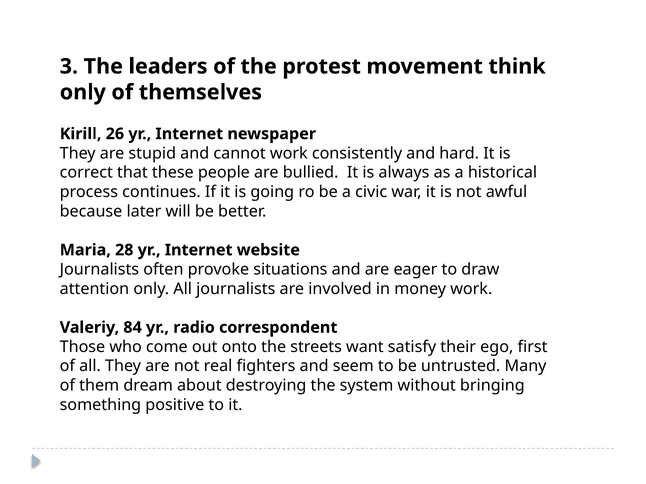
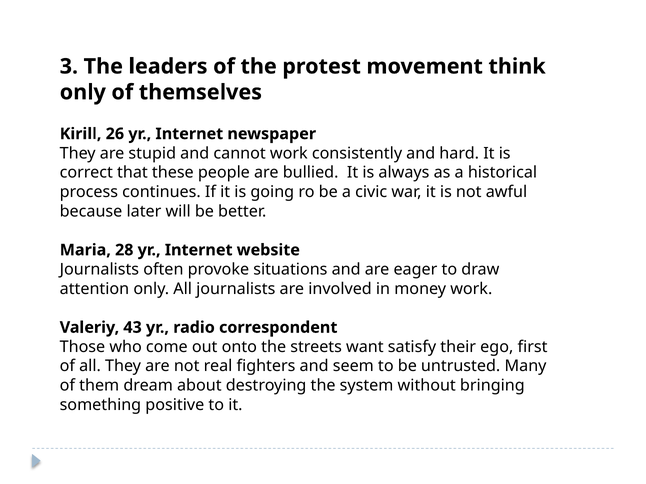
84: 84 -> 43 (133, 328)
